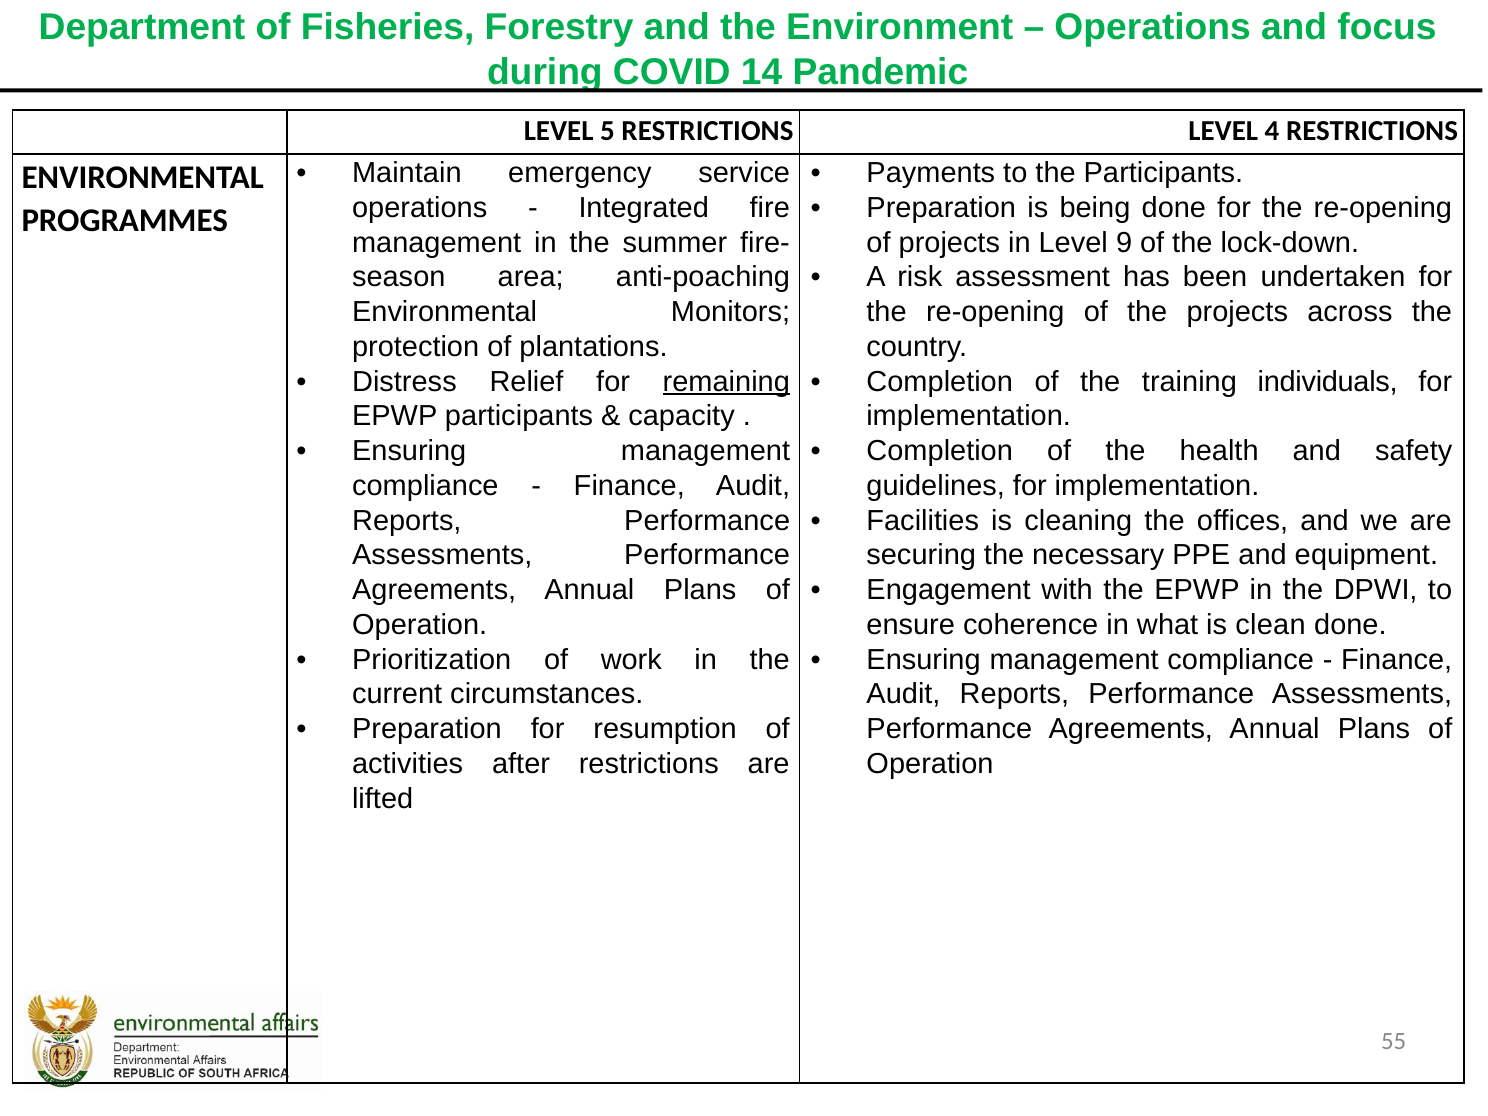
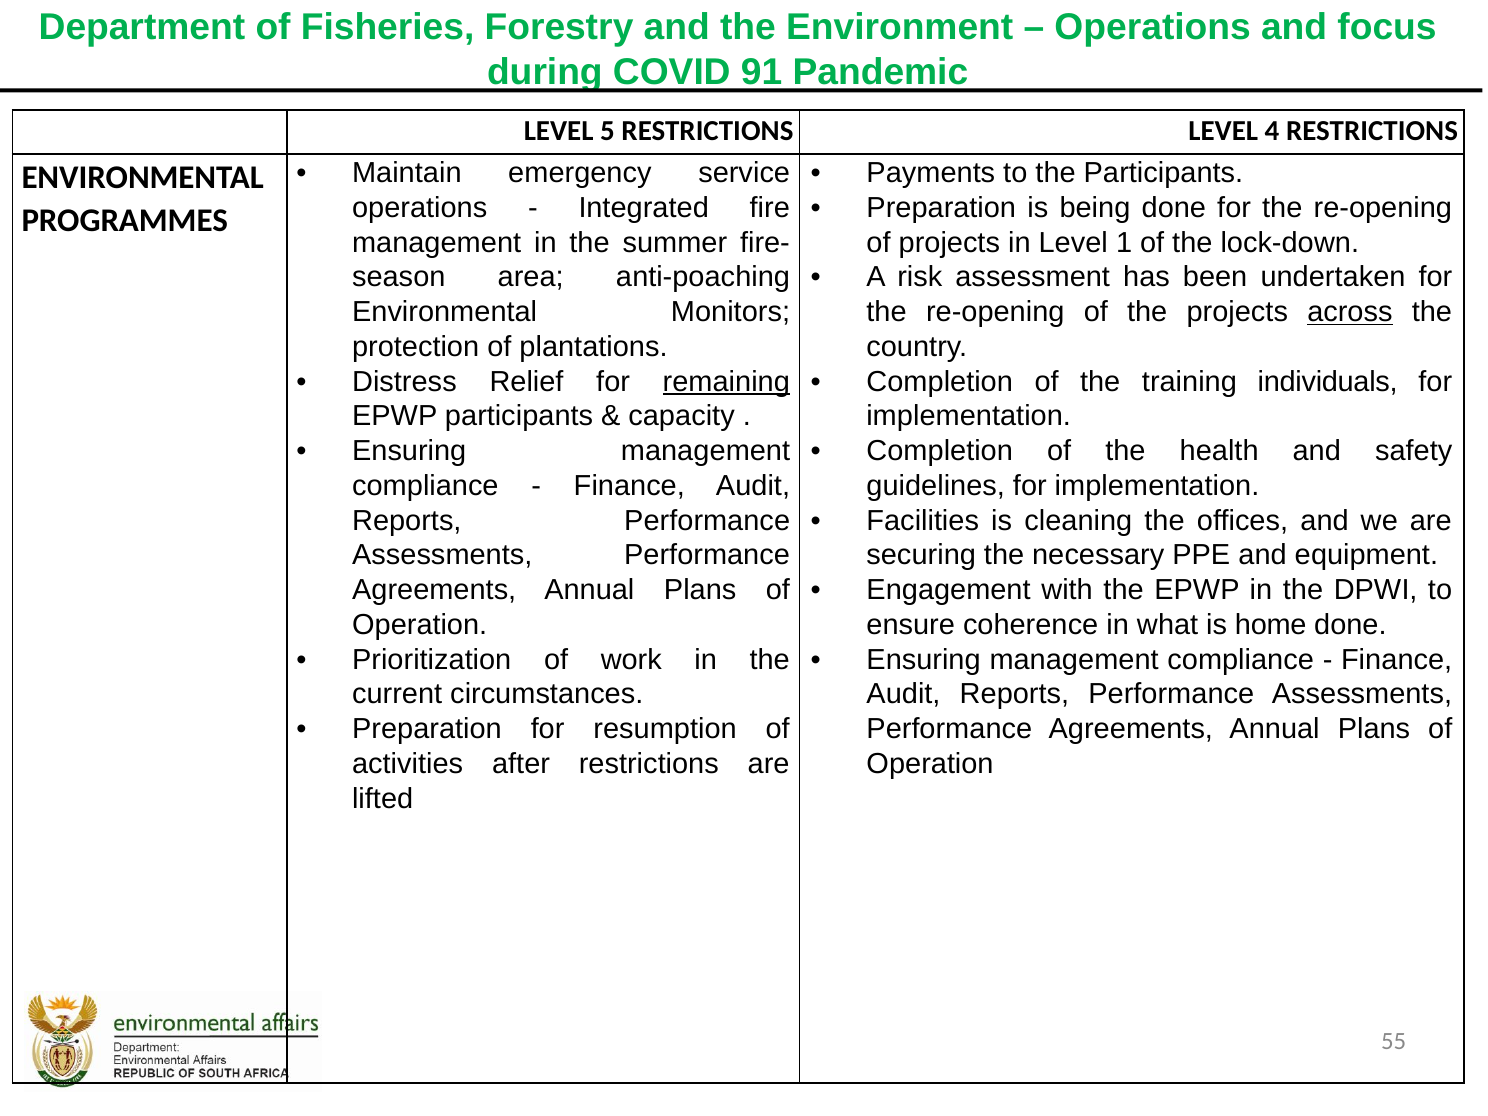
14: 14 -> 91 (762, 72)
9: 9 -> 1 (1124, 243)
across underline: none -> present (1350, 312)
clean: clean -> home (1271, 625)
